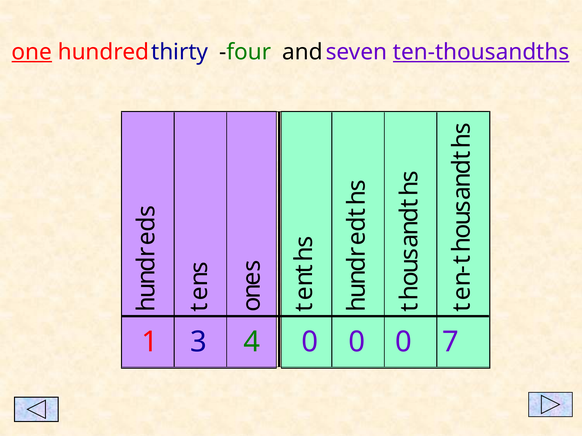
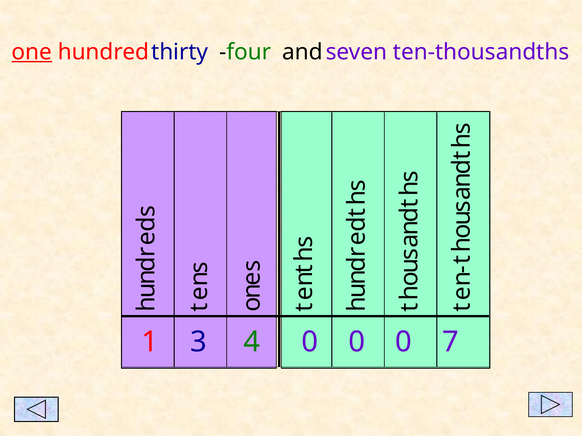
ten-thousandths underline: present -> none (481, 52)
